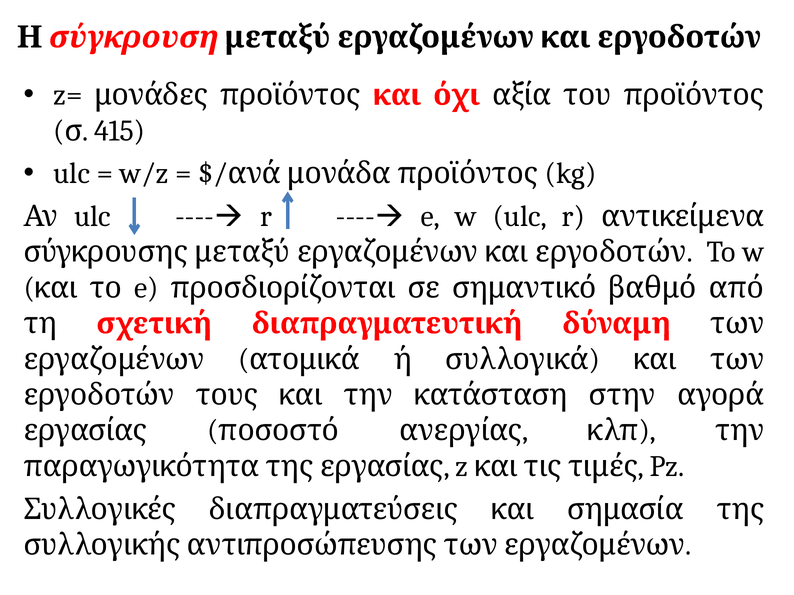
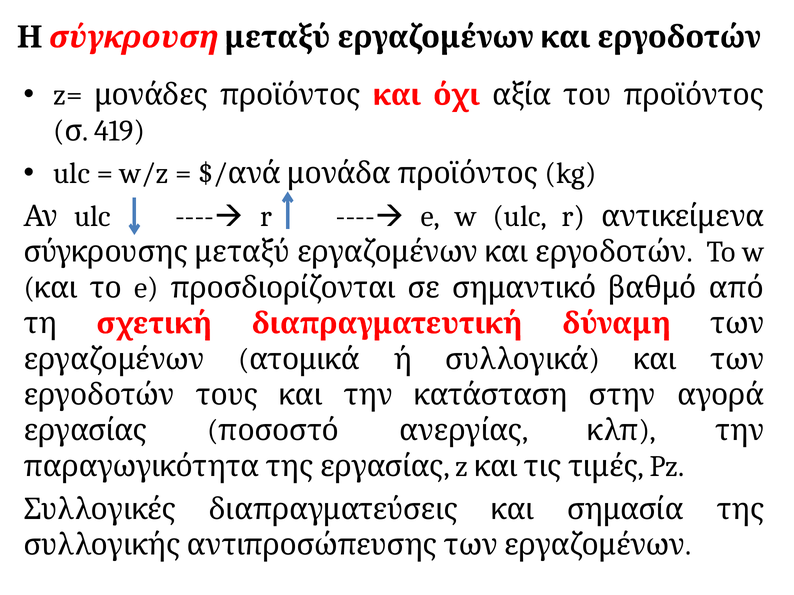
415: 415 -> 419 (120, 131)
